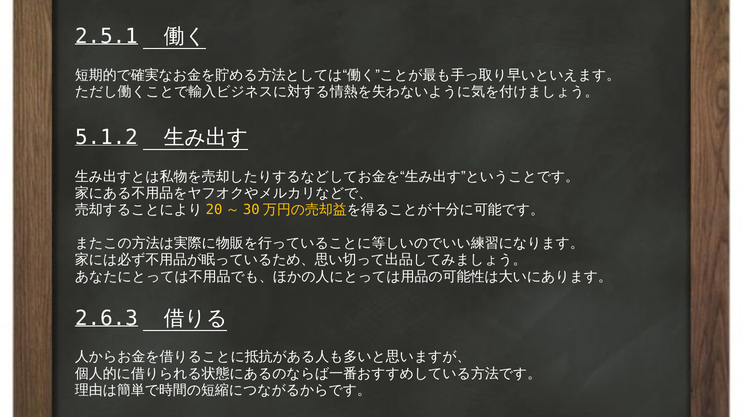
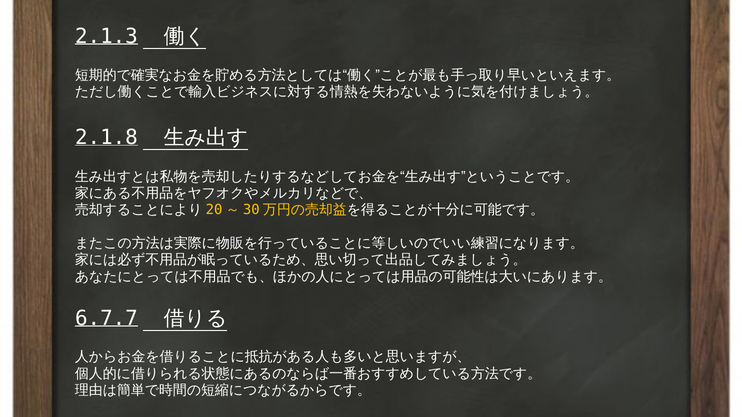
2.5.1: 2.5.1 -> 2.1.3 (106, 36)
5.1.2: 5.1.2 -> 2.1.8 (106, 138)
2.6.3: 2.6.3 -> 6.7.7 (106, 318)
